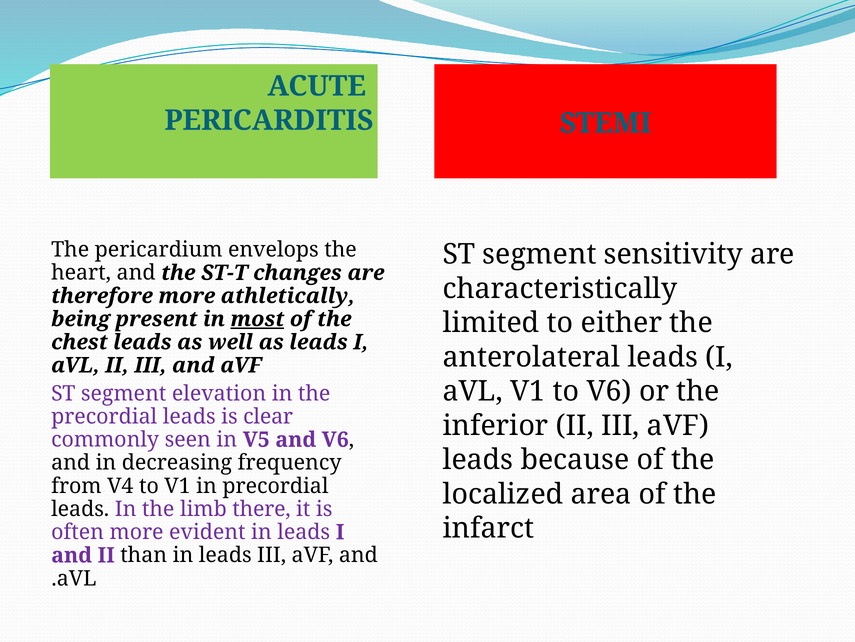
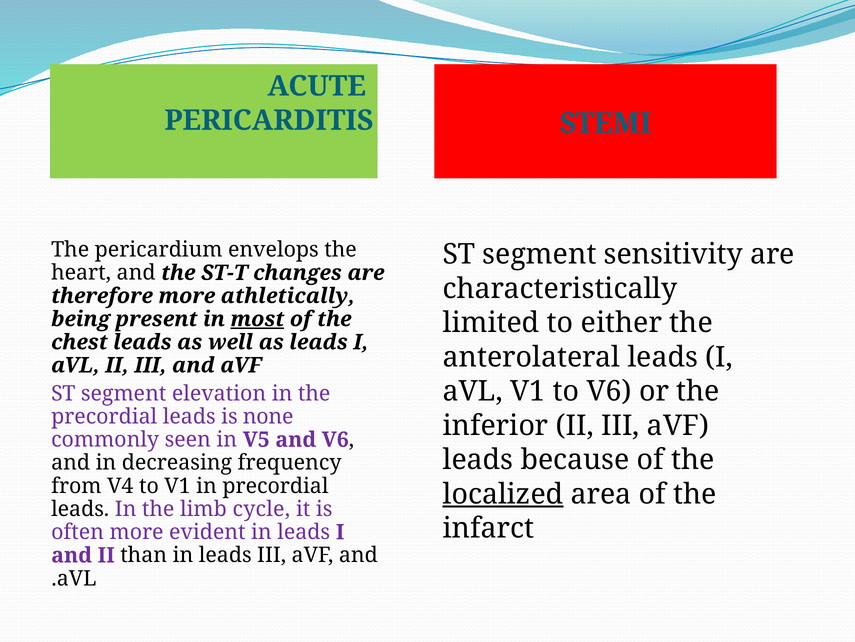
clear: clear -> none (268, 416)
localized underline: none -> present (503, 494)
there: there -> cycle (261, 509)
